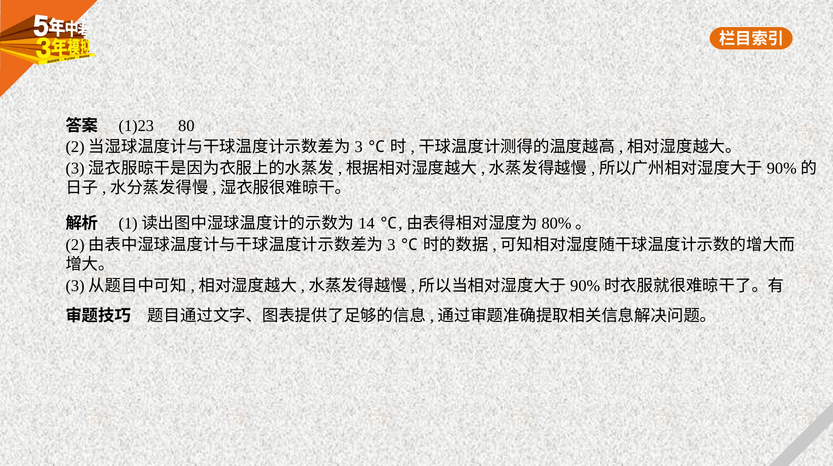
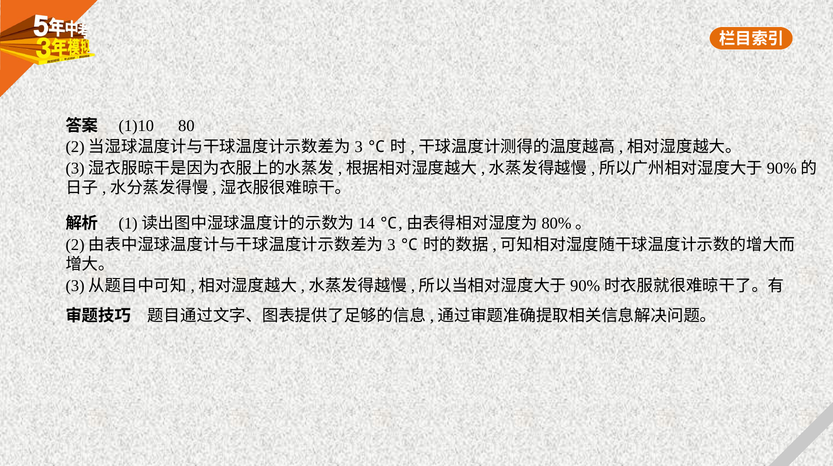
1)23: 1)23 -> 1)10 (136, 126)
